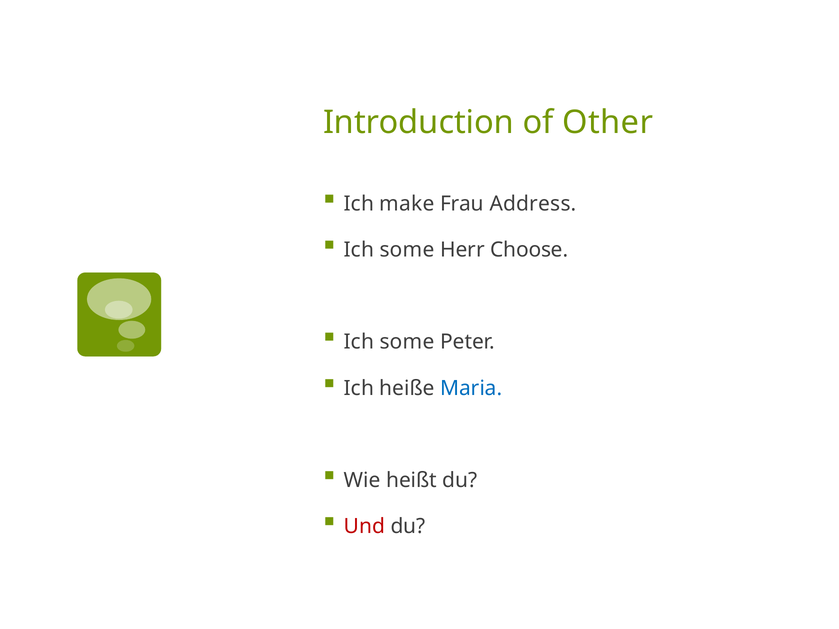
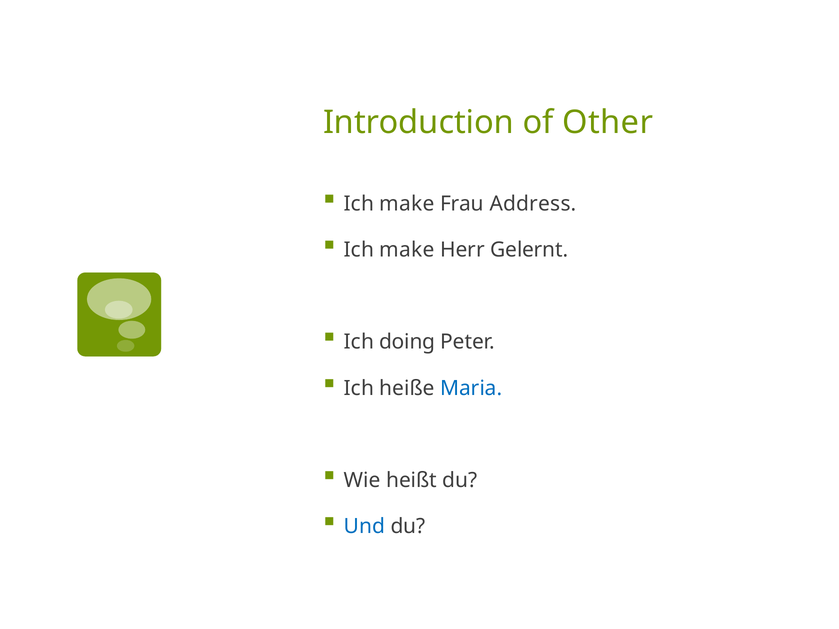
some: some -> make (407, 250)
Choose: Choose -> Gelernt (529, 250)
some: some -> doing (407, 342)
Und colour: red -> blue (365, 527)
